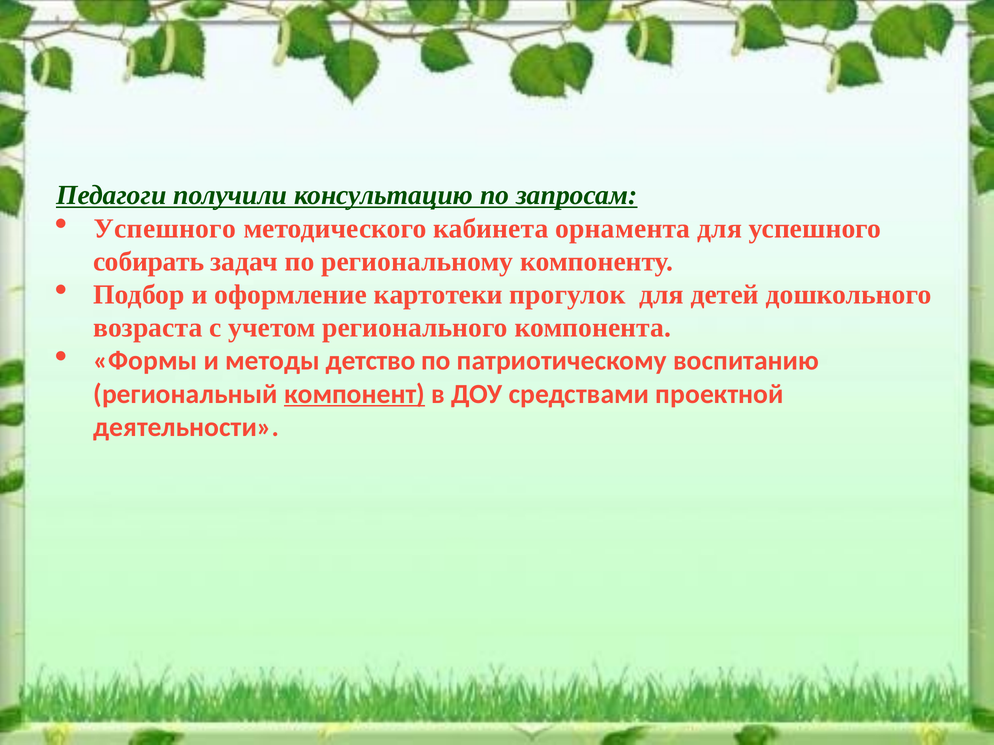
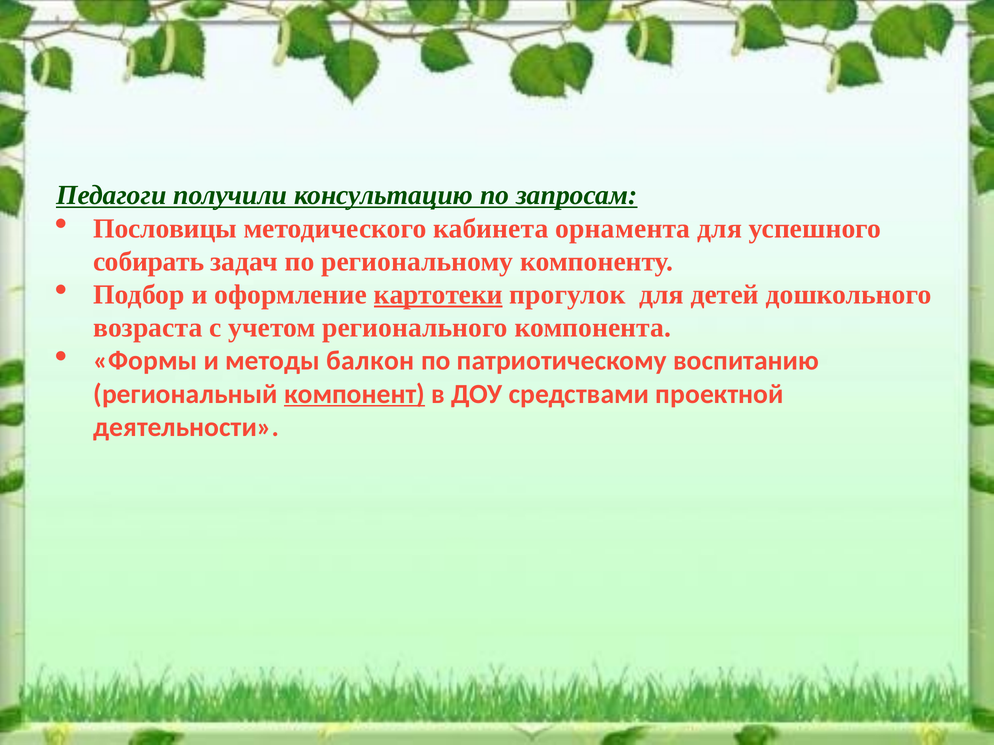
Успешного: Успешного -> Пословицы (165, 229)
картотеки underline: none -> present (438, 295)
детство: детство -> балкон (370, 361)
